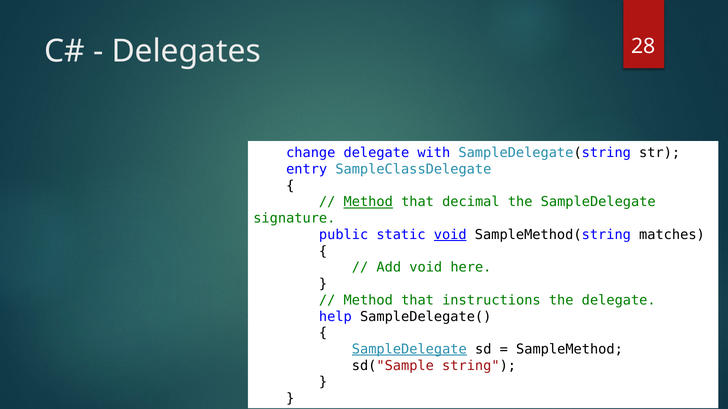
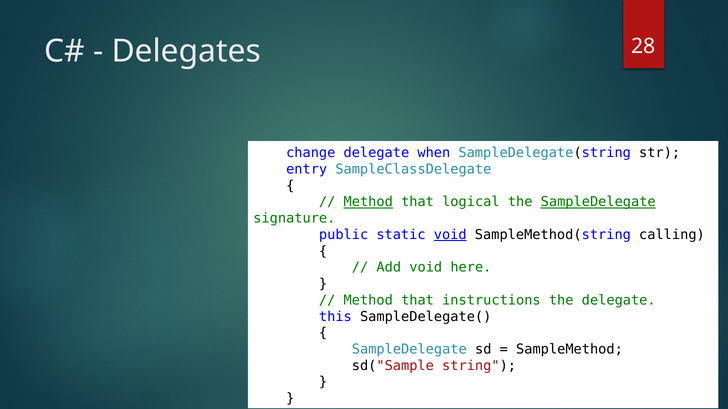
with: with -> when (434, 153)
decimal: decimal -> logical (471, 202)
SampleDelegate underline: none -> present (598, 202)
matches: matches -> calling (672, 235)
help: help -> this (335, 317)
SampleDelegate underline: present -> none (409, 350)
